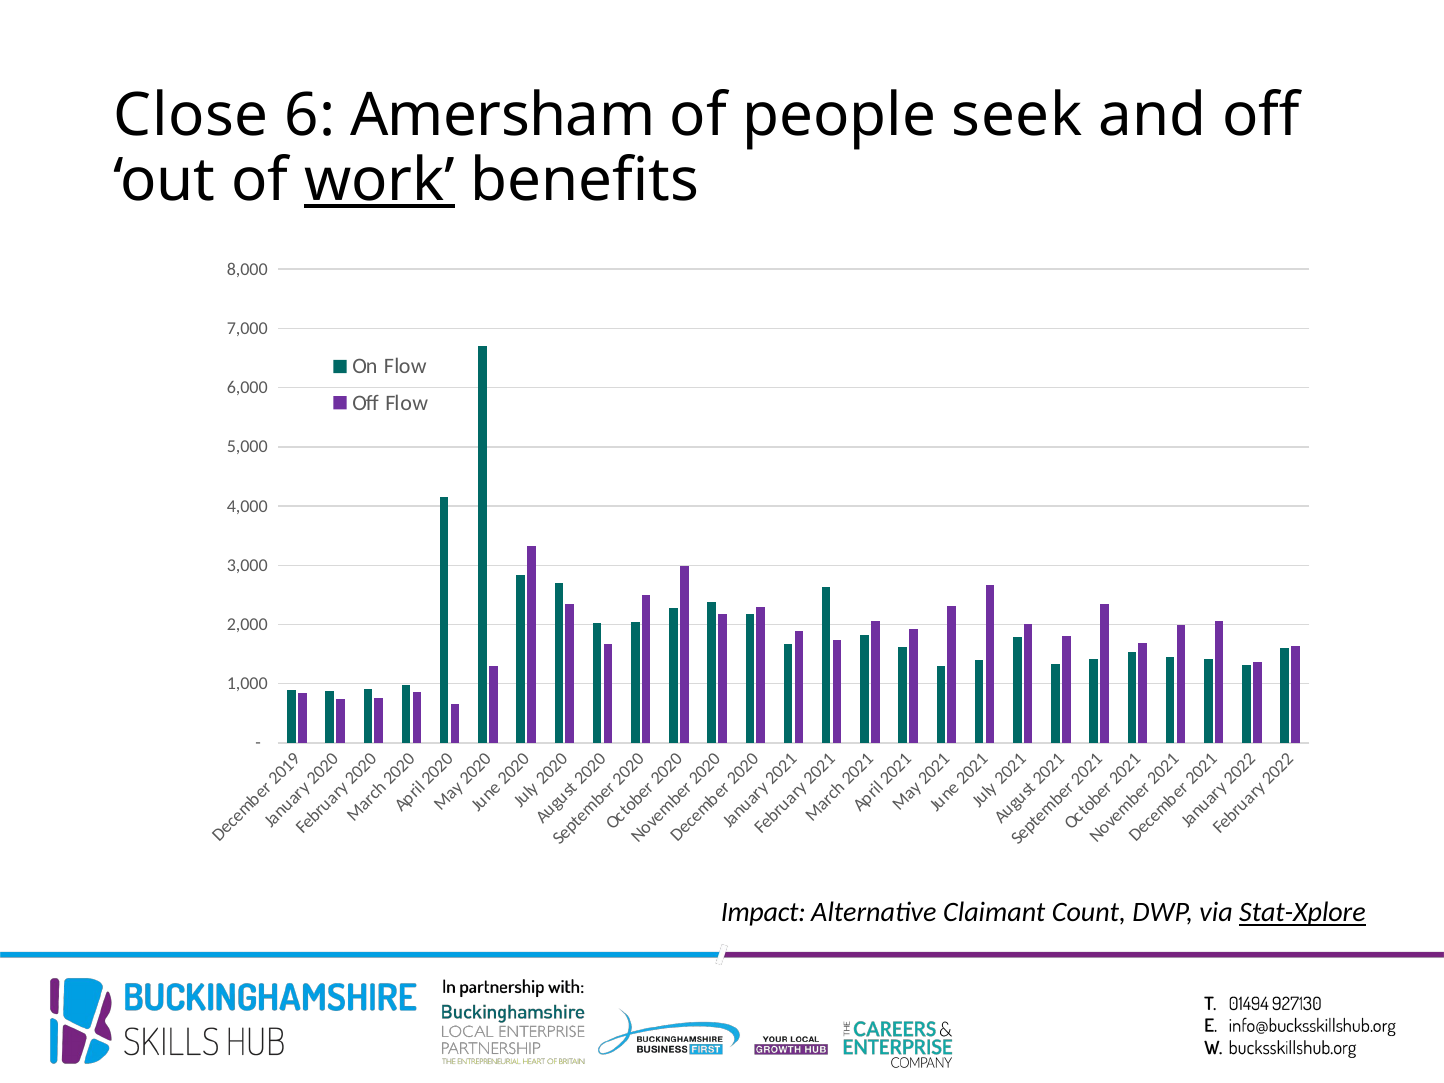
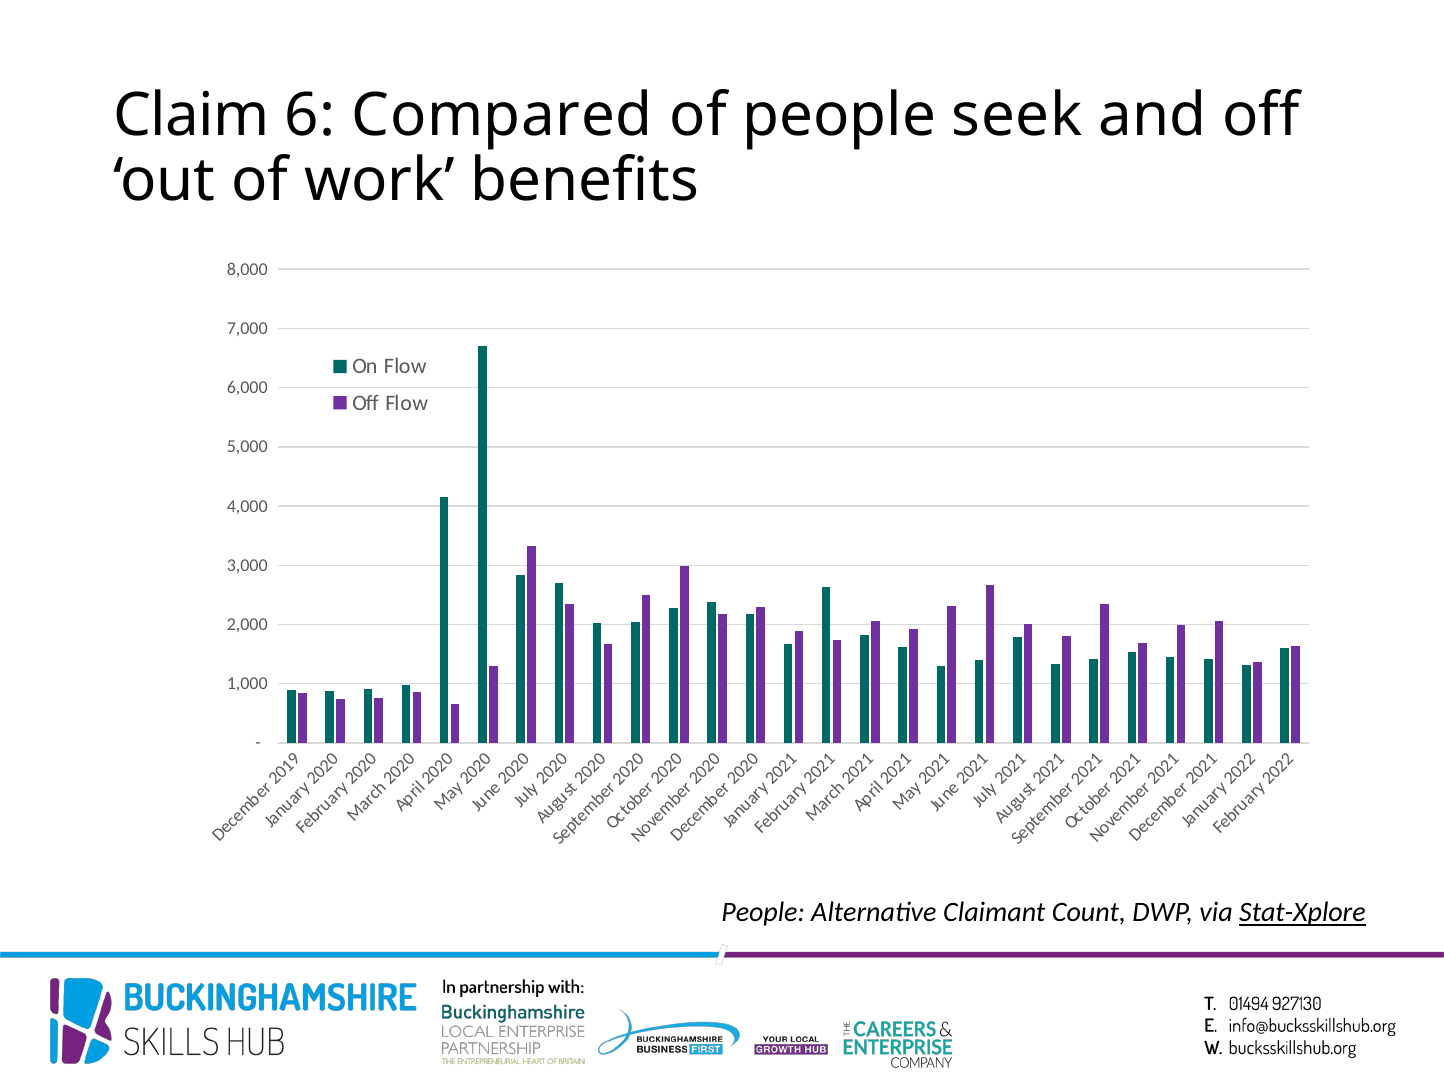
Close: Close -> Claim (192, 115)
Amersham: Amersham -> Compared (502, 115)
work underline: present -> none (380, 180)
Impact: Impact -> People (763, 913)
